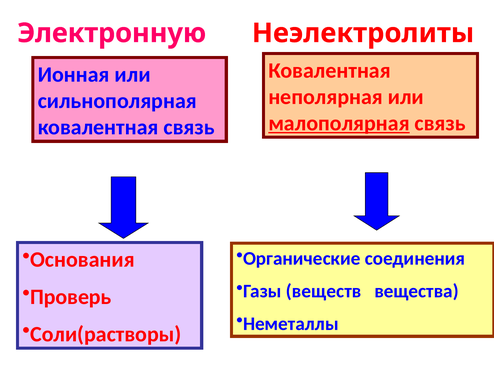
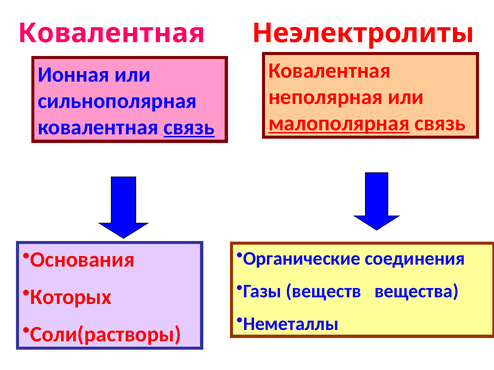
Электронную: Электронную -> Ковалентная (111, 33)
связь underline: none -> present (189, 127)
Проверь: Проверь -> Которых (71, 297)
